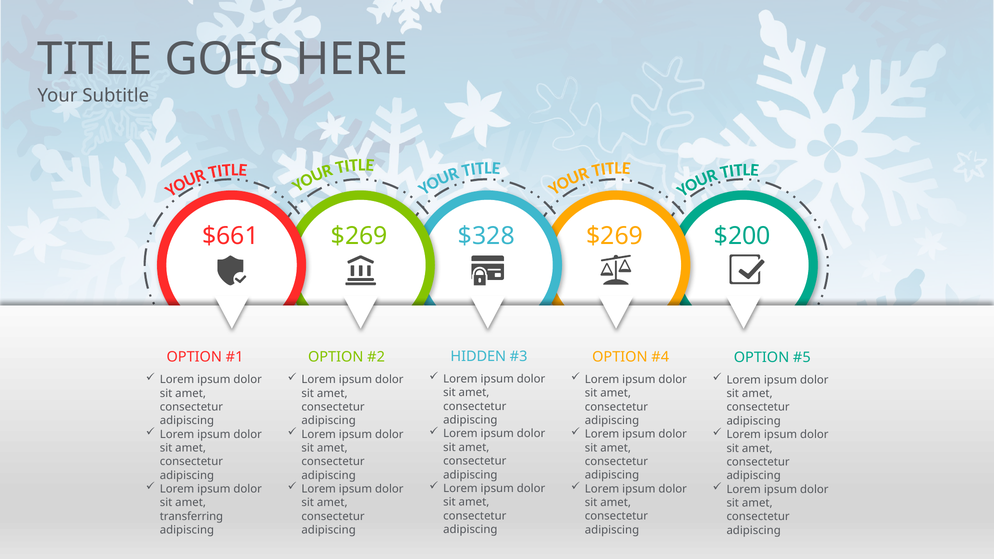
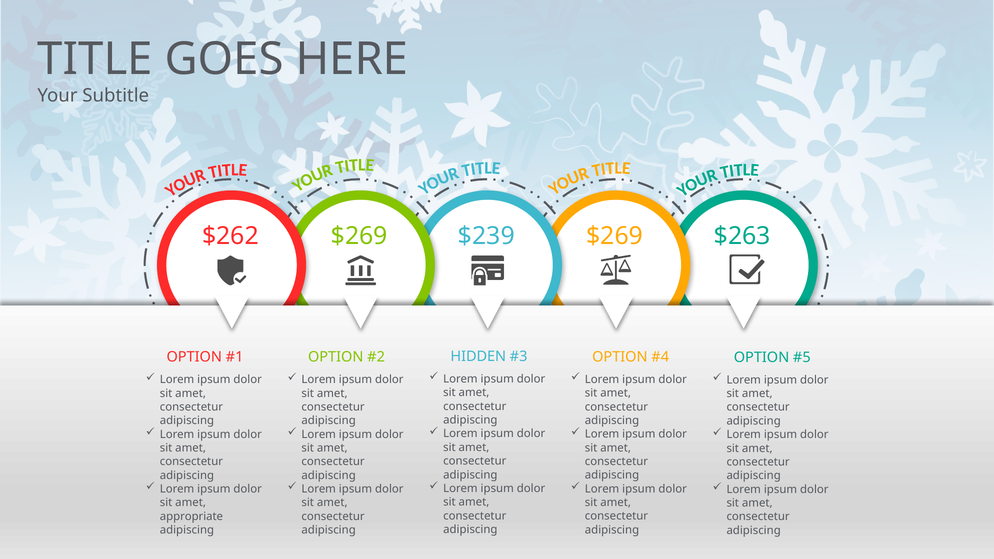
$661: $661 -> $262 (230, 236)
$328: $328 -> $239 (486, 236)
$200: $200 -> $263 (742, 236)
transferring: transferring -> appropriate (191, 517)
